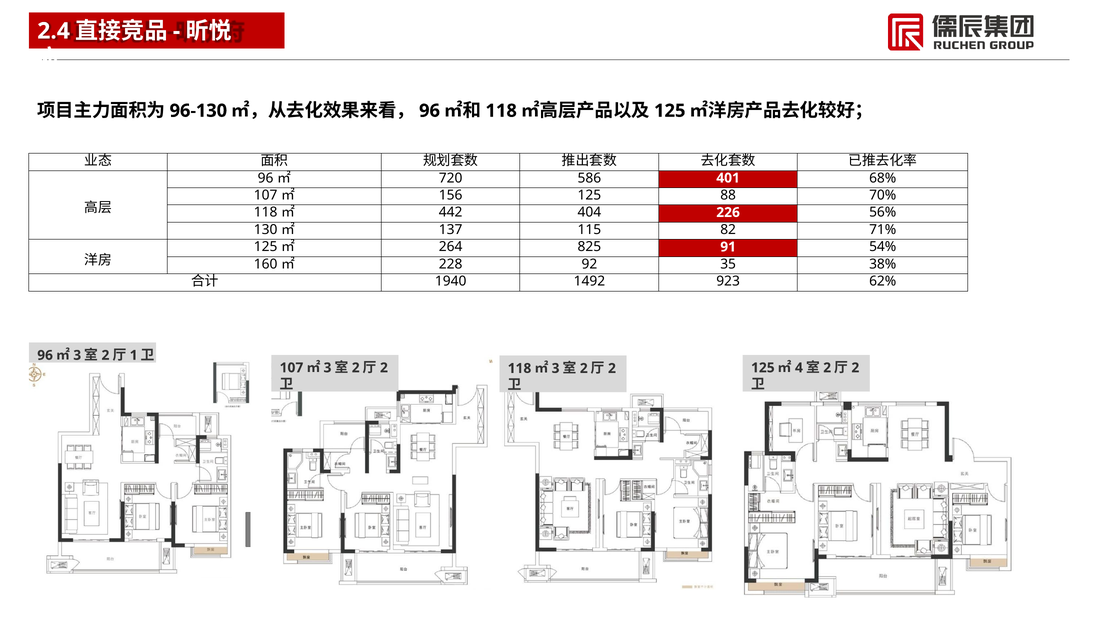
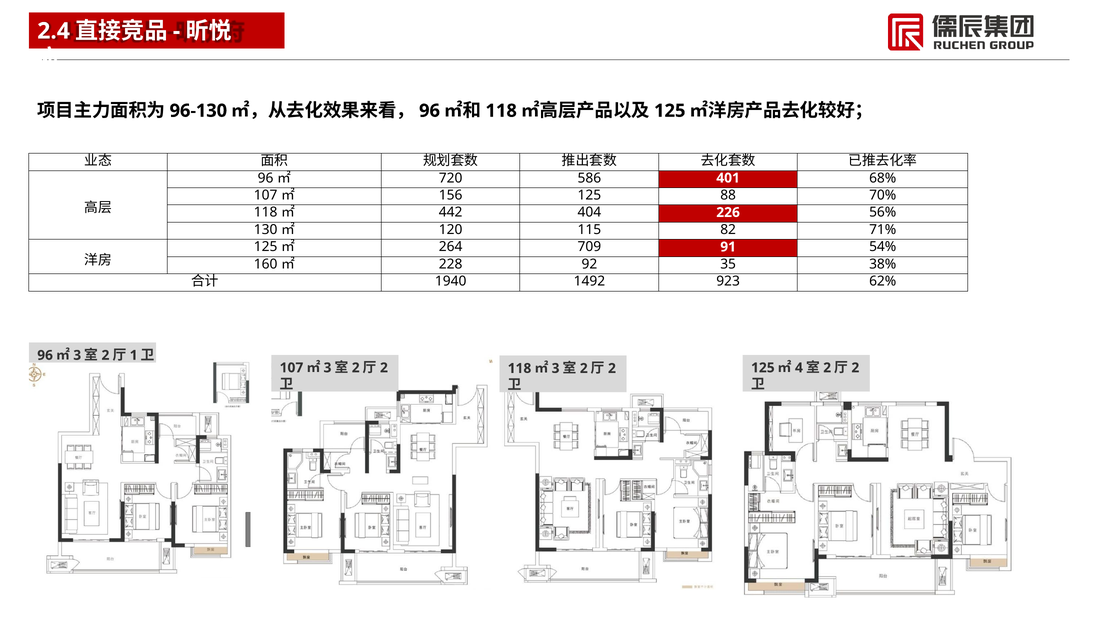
137: 137 -> 120 (451, 230)
825: 825 -> 709 (589, 247)
